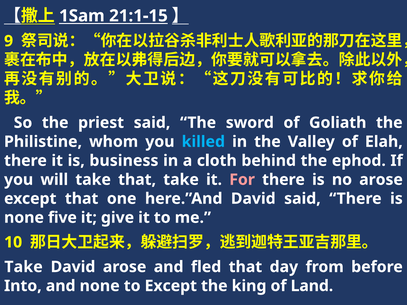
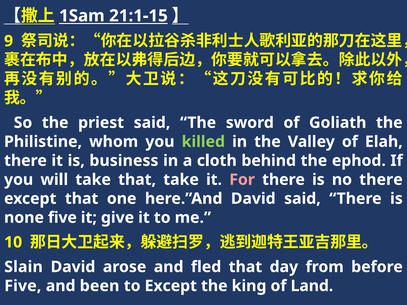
killed colour: light blue -> light green (203, 142)
no arose: arose -> there (381, 180)
Take: Take -> Slain (24, 267)
Into: Into -> Five (23, 286)
and none: none -> been (100, 286)
